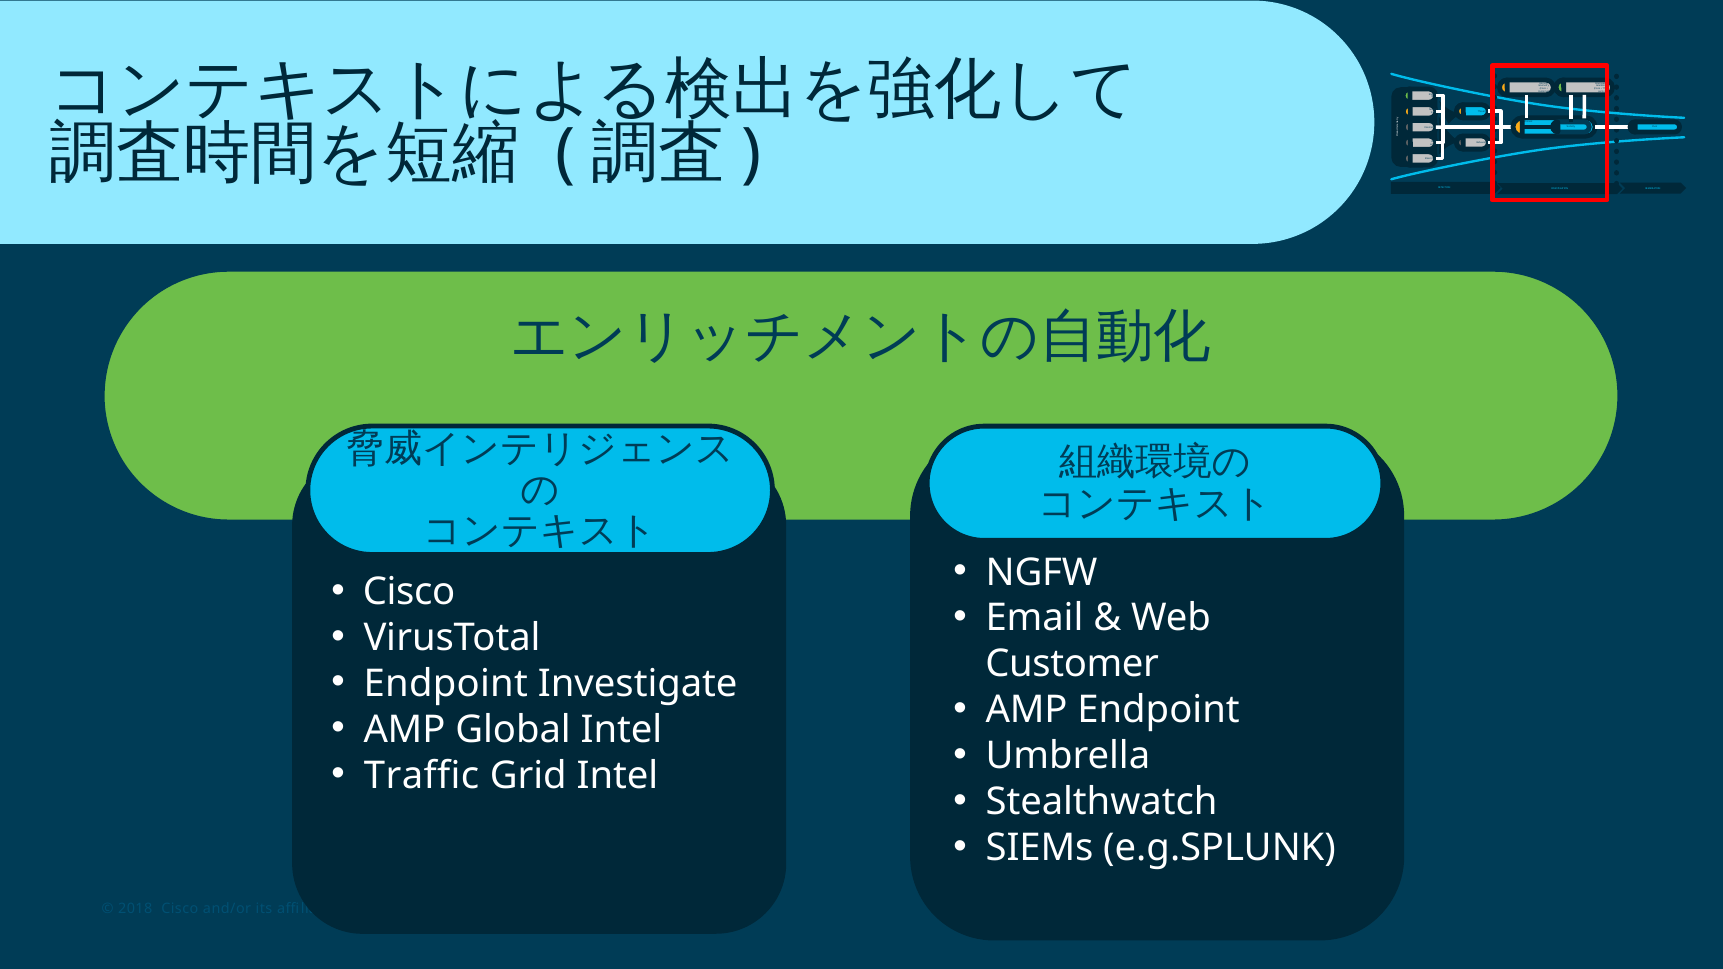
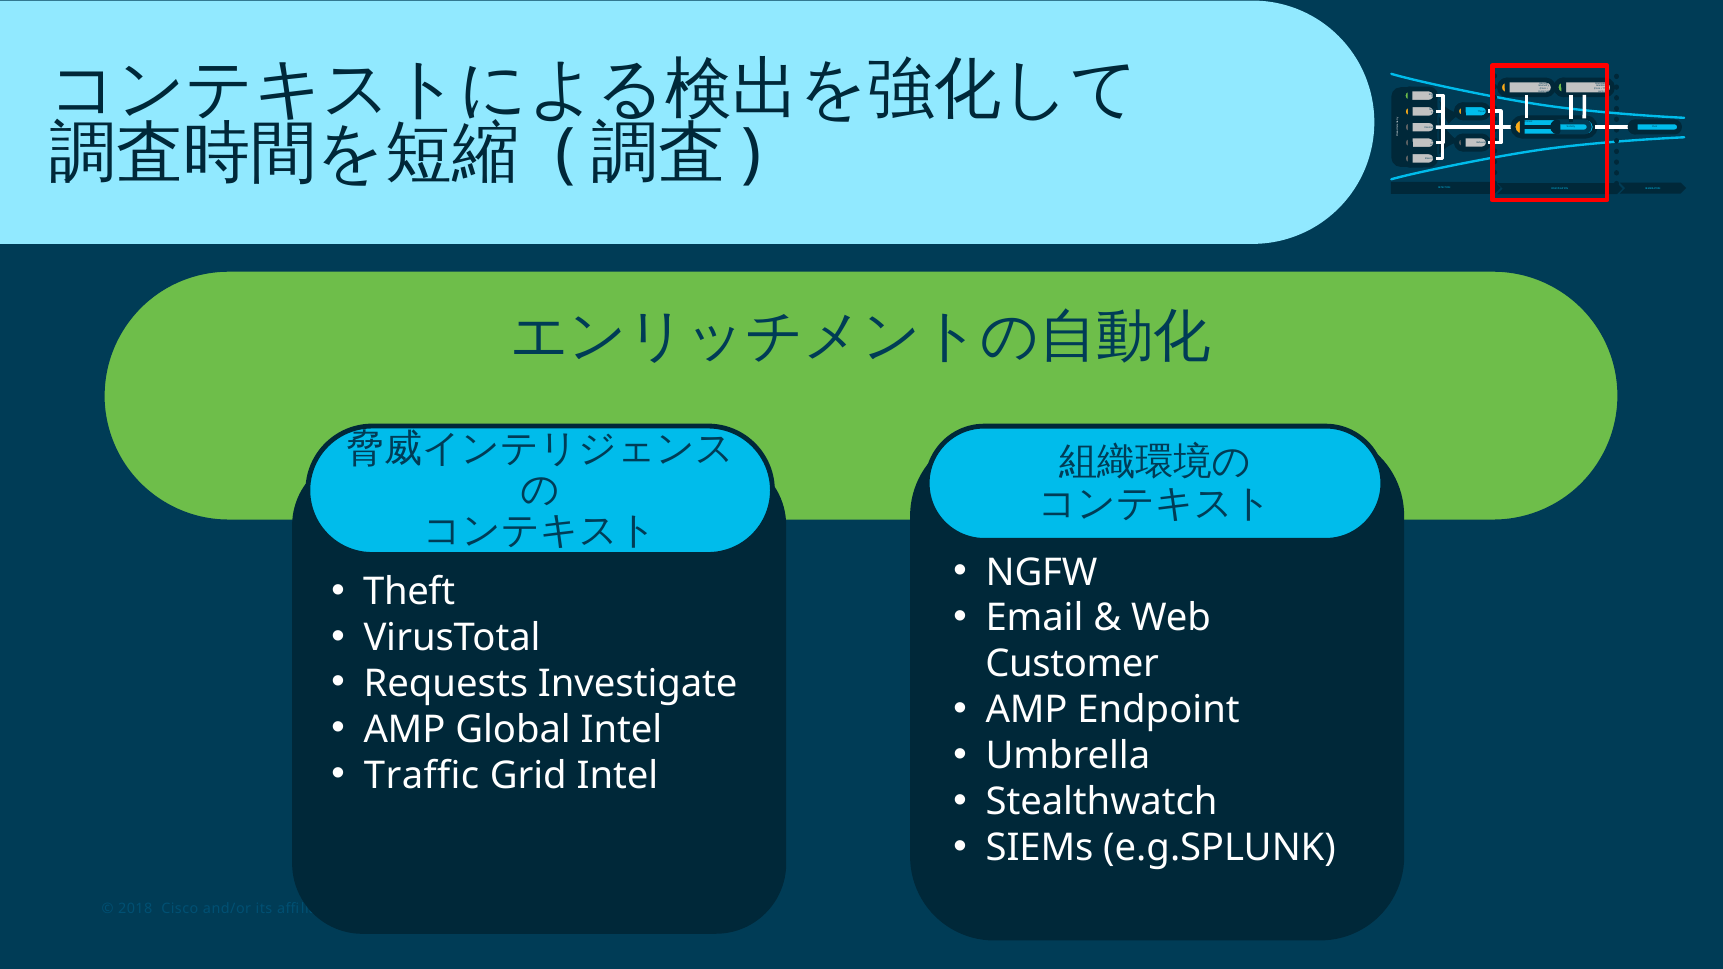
Cisco: Cisco -> Theft (409, 592)
Endpoint: Endpoint -> Requests (446, 684)
